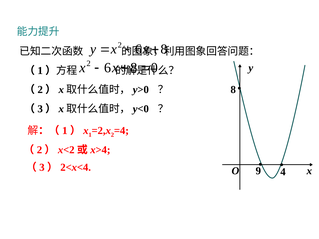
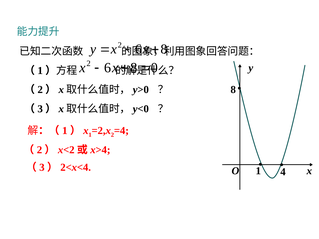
O 9: 9 -> 1 (258, 171)
